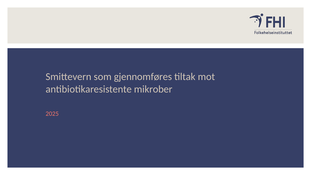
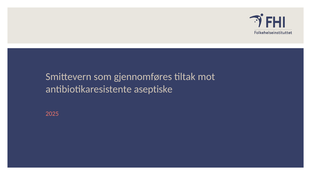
mikrober: mikrober -> aseptiske (153, 89)
